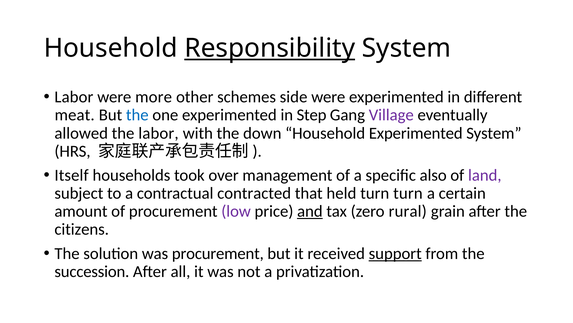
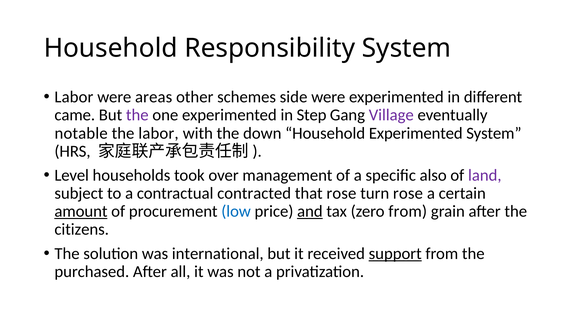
Responsibility underline: present -> none (270, 48)
more: more -> areas (154, 97)
meat: meat -> came (75, 115)
the colour: blue -> purple (137, 115)
allowed: allowed -> notable (81, 133)
Itself: Itself -> Level (72, 175)
that held: held -> rose (341, 193)
turn turn: turn -> rose (408, 193)
amount underline: none -> present (81, 211)
low colour: purple -> blue (236, 211)
zero rural: rural -> from (408, 211)
was procurement: procurement -> international (218, 253)
succession: succession -> purchased (92, 271)
